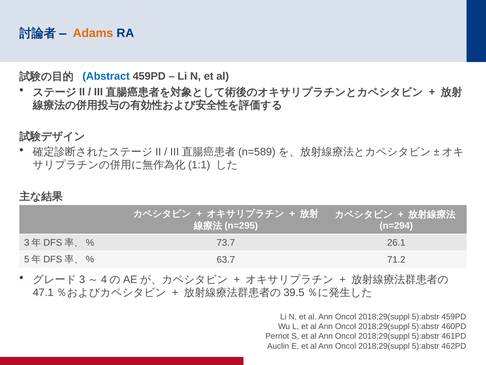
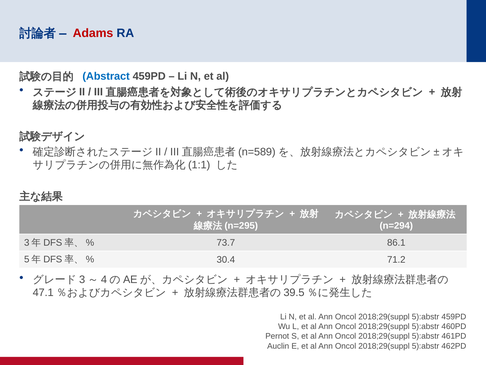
Adams colour: orange -> red (93, 33)
26.1: 26.1 -> 86.1 (396, 242)
63.7: 63.7 -> 30.4 (226, 259)
